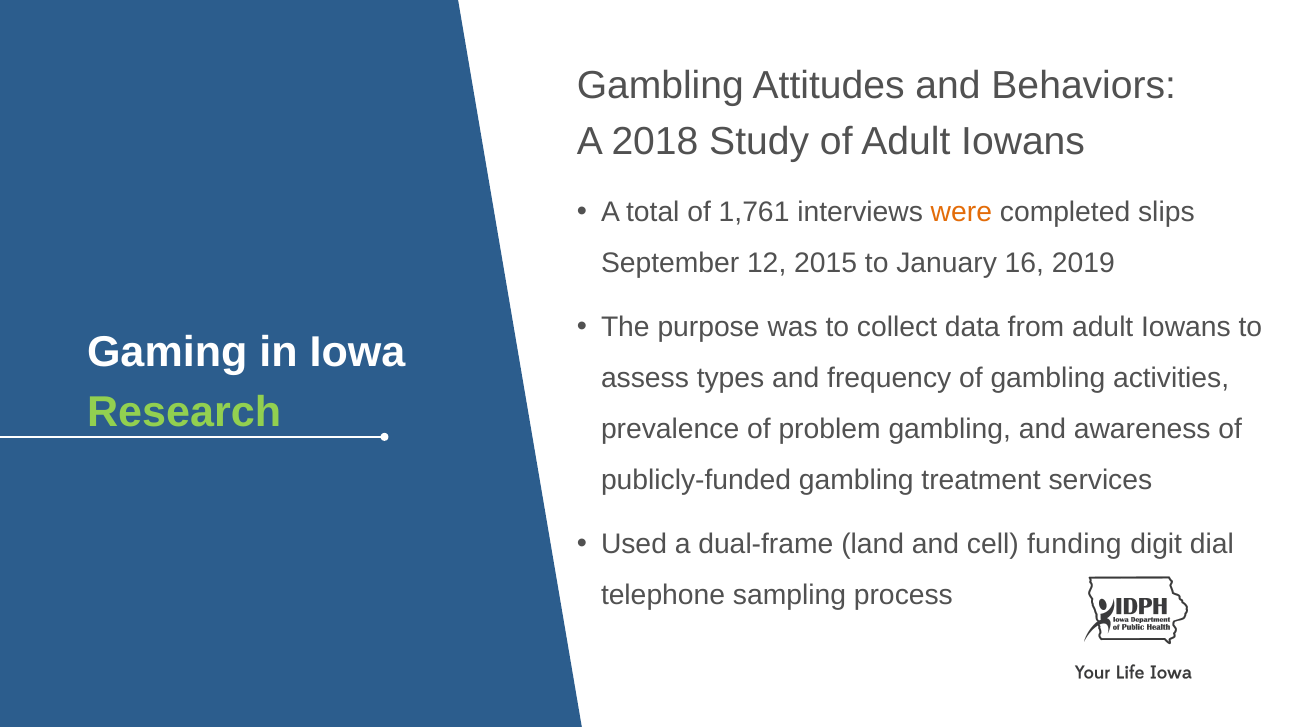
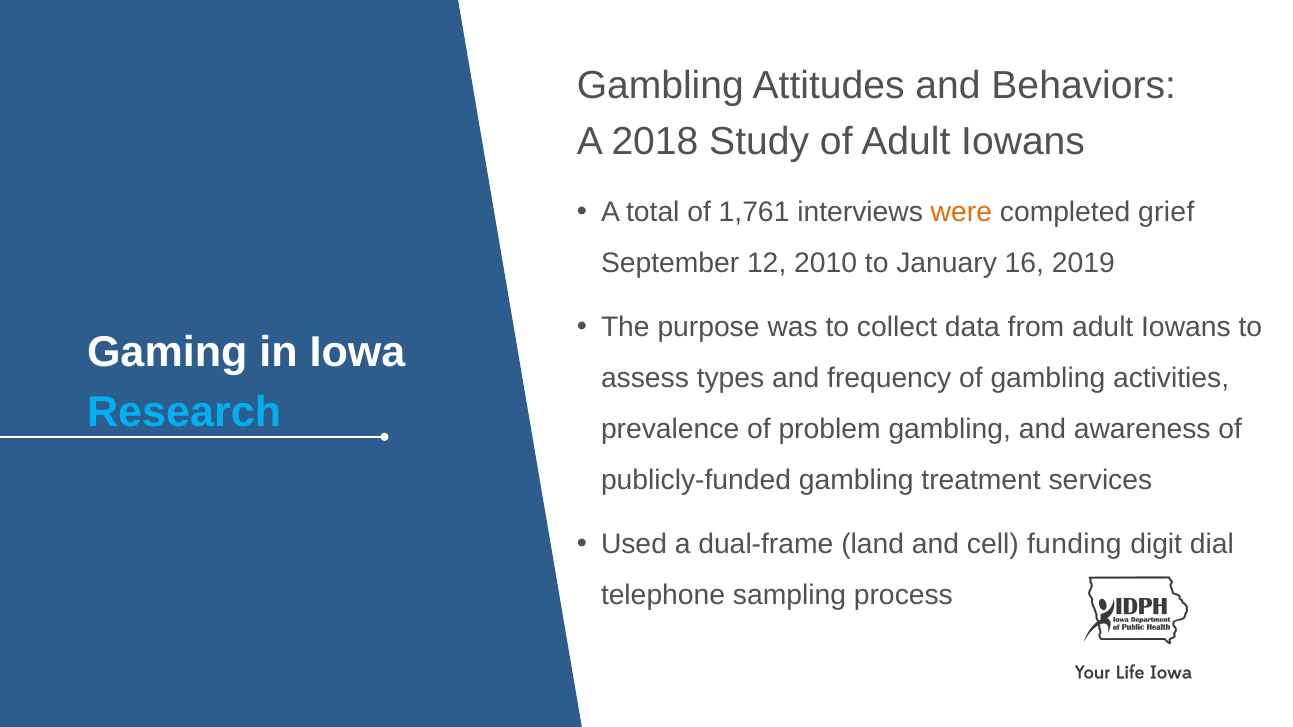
slips: slips -> grief (1166, 212)
2015: 2015 -> 2010 (826, 263)
Research colour: light green -> light blue (184, 413)
